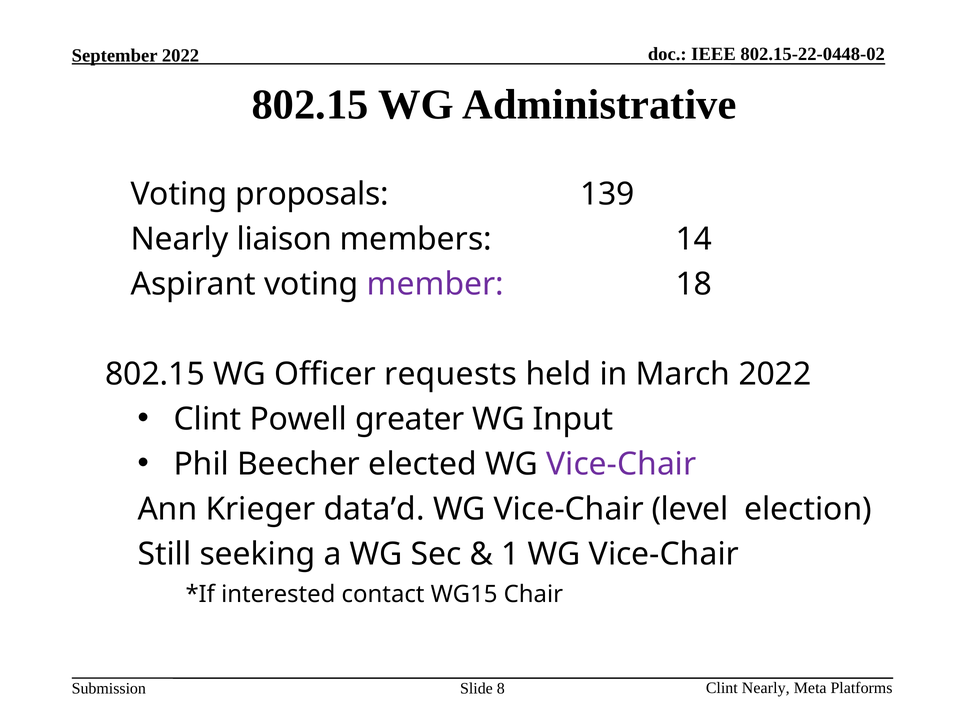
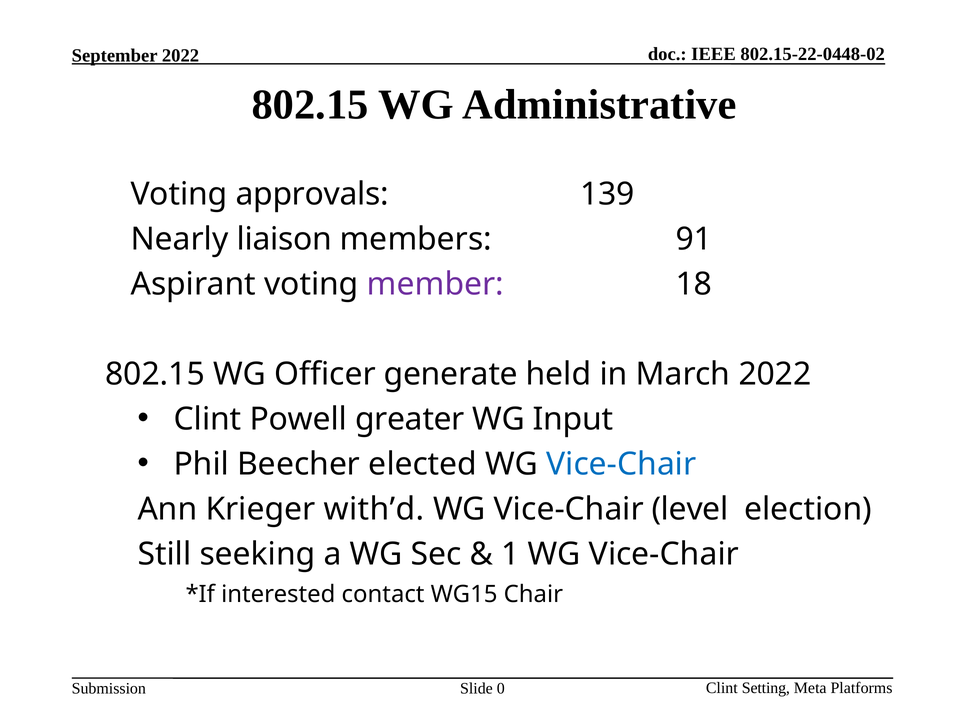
proposals: proposals -> approvals (312, 194)
14: 14 -> 91 (694, 239)
requests: requests -> generate (451, 374)
Vice-Chair colour: purple -> blue (621, 464)
data’d: data’d -> with’d (374, 509)
Clint Nearly: Nearly -> Setting (766, 688)
8: 8 -> 0 (501, 688)
